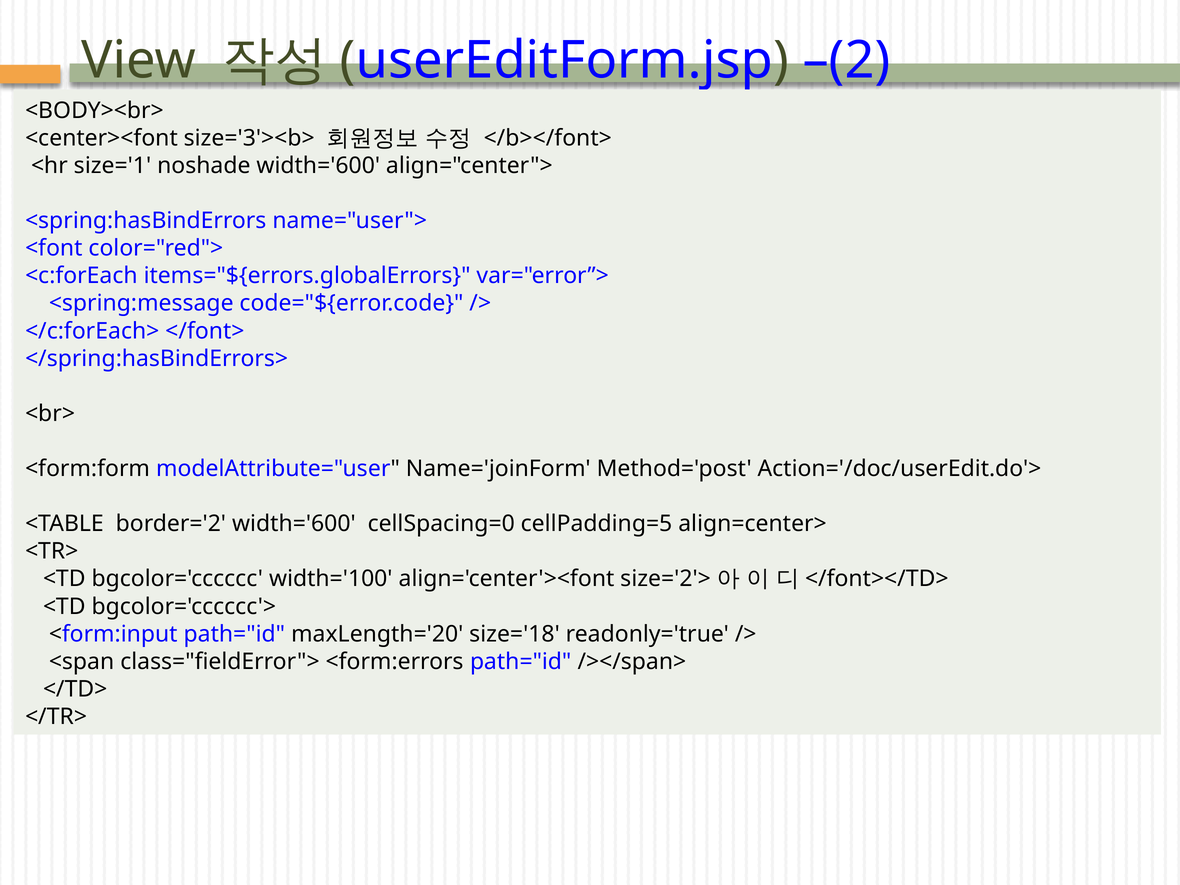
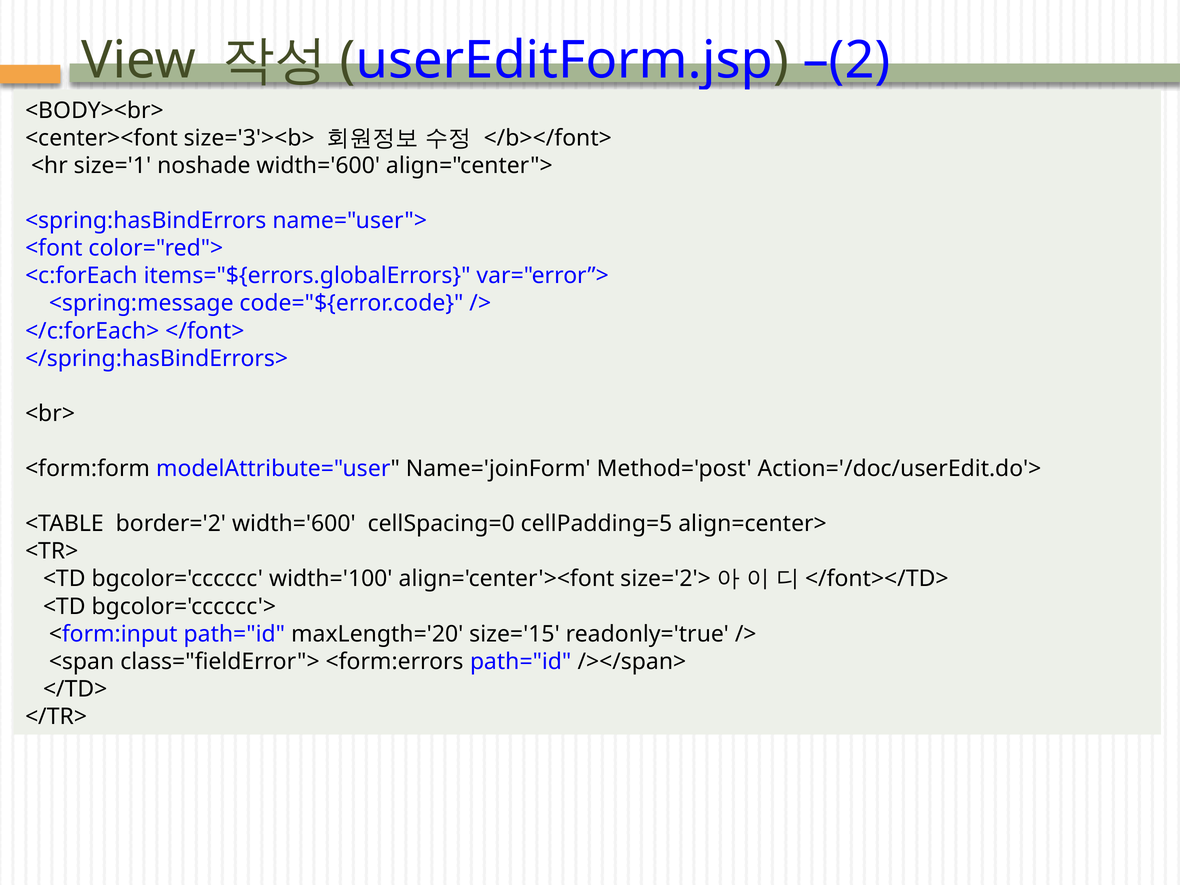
size='18: size='18 -> size='15 (515, 634)
